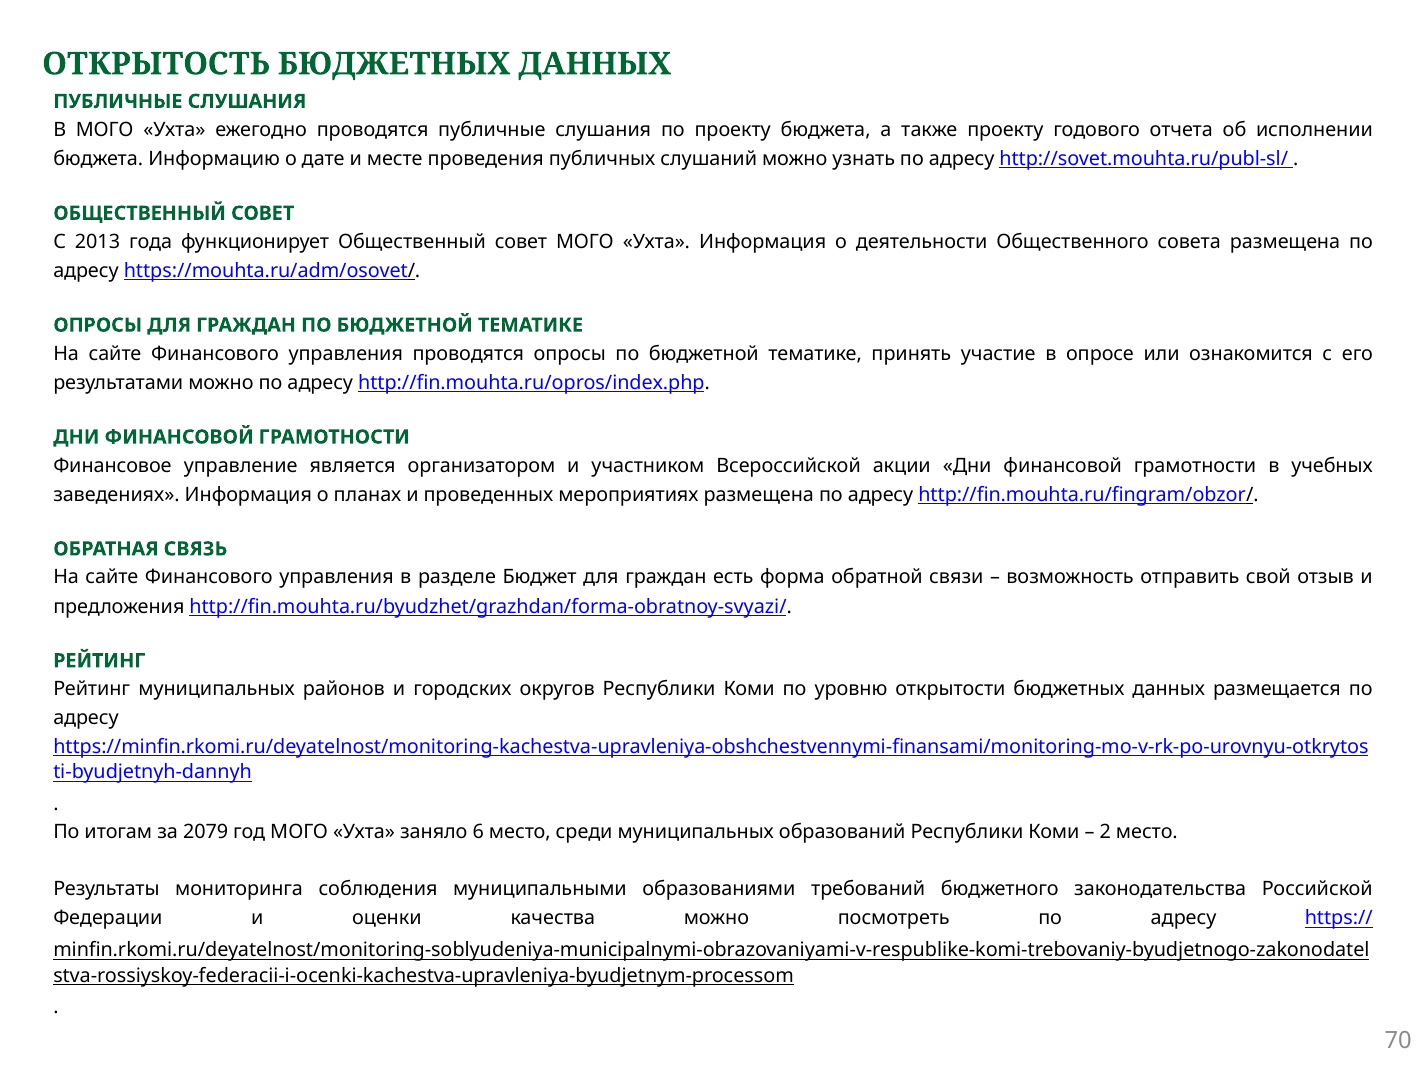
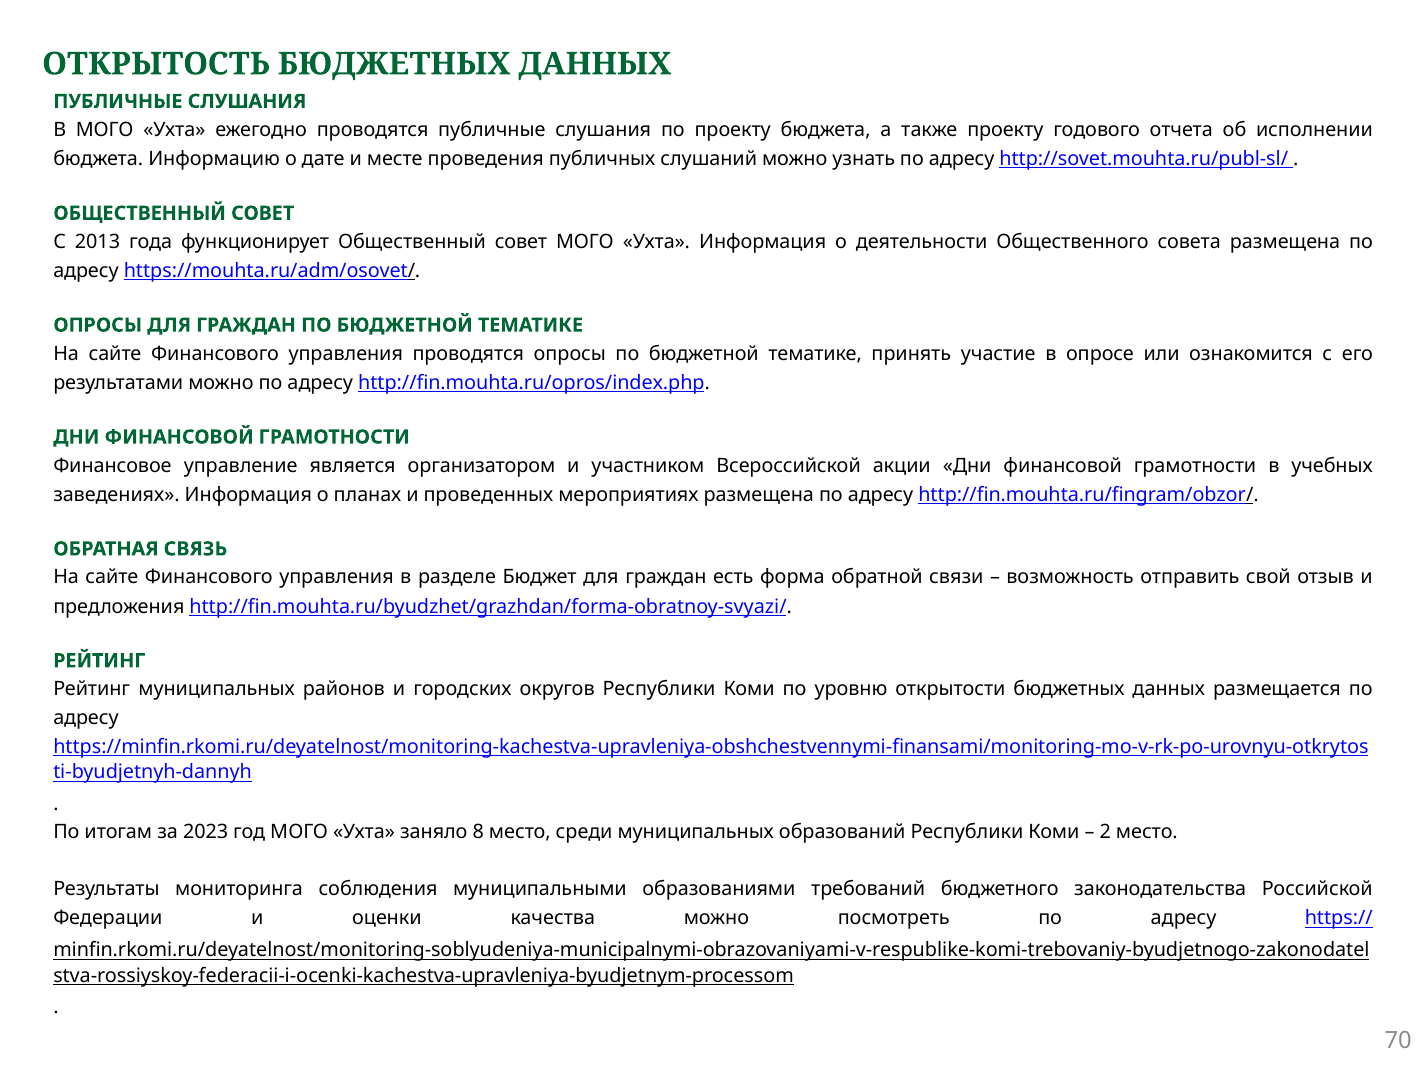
2079: 2079 -> 2023 (206, 833)
6: 6 -> 8 (478, 833)
